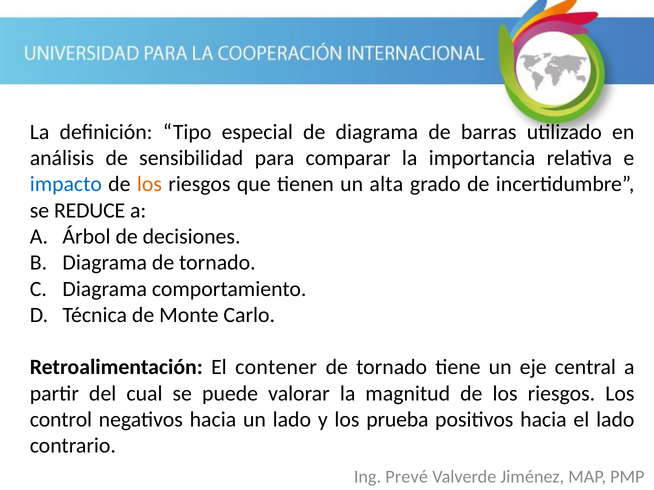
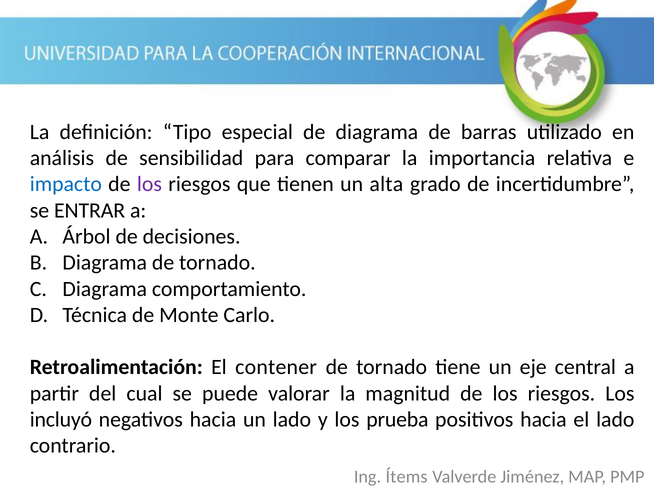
los colour: orange -> purple (149, 184)
REDUCE: REDUCE -> ENTRAR (90, 211)
control: control -> incluyó (61, 420)
Prevé: Prevé -> Ítems (407, 477)
